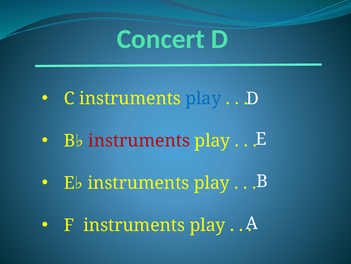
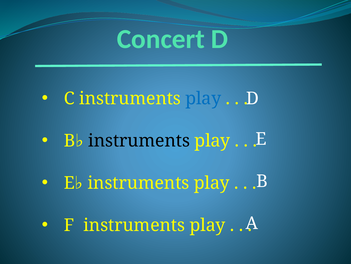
instruments colour: red -> black (139, 140)
